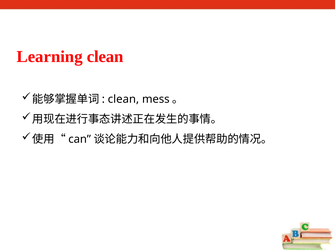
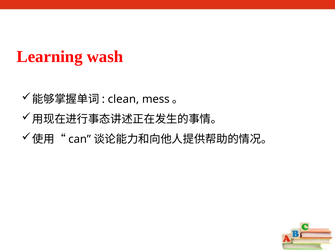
Learning clean: clean -> wash (105, 57)
